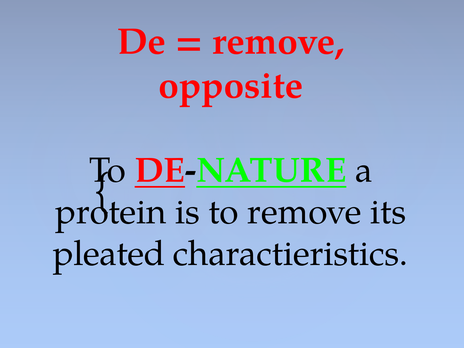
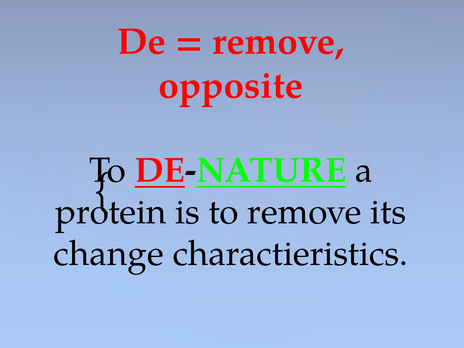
pleated: pleated -> change (109, 254)
